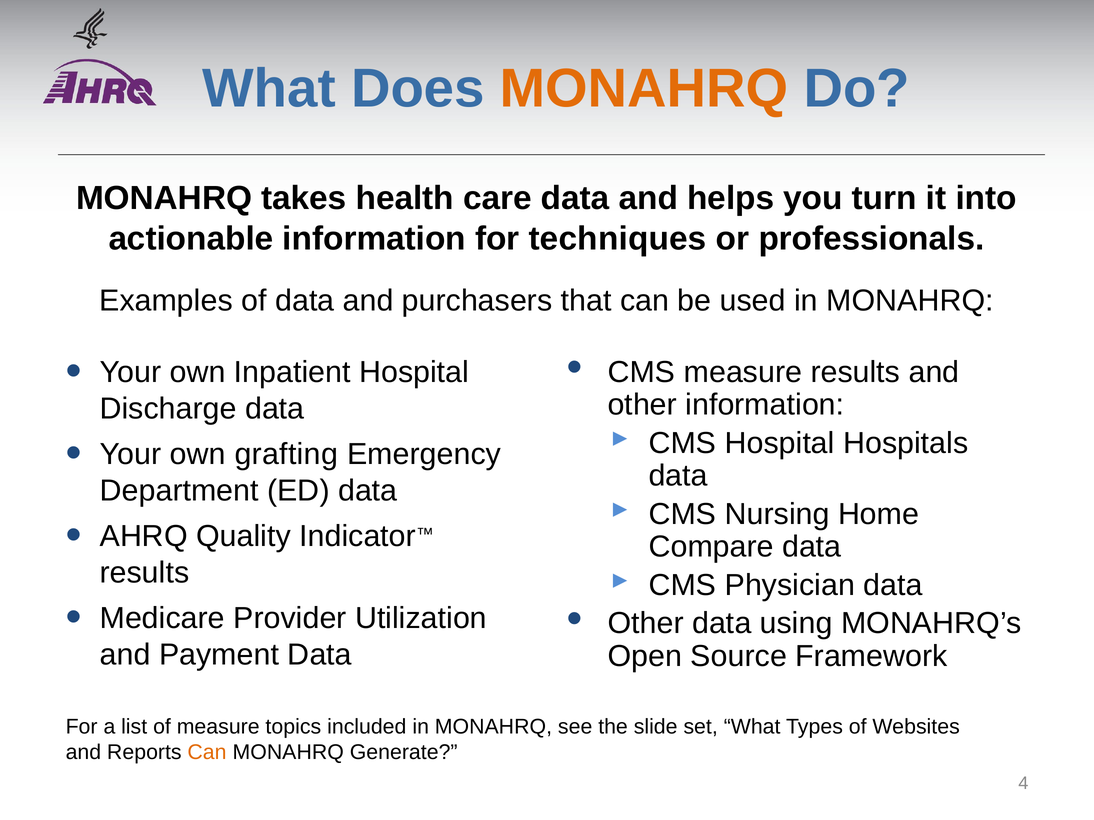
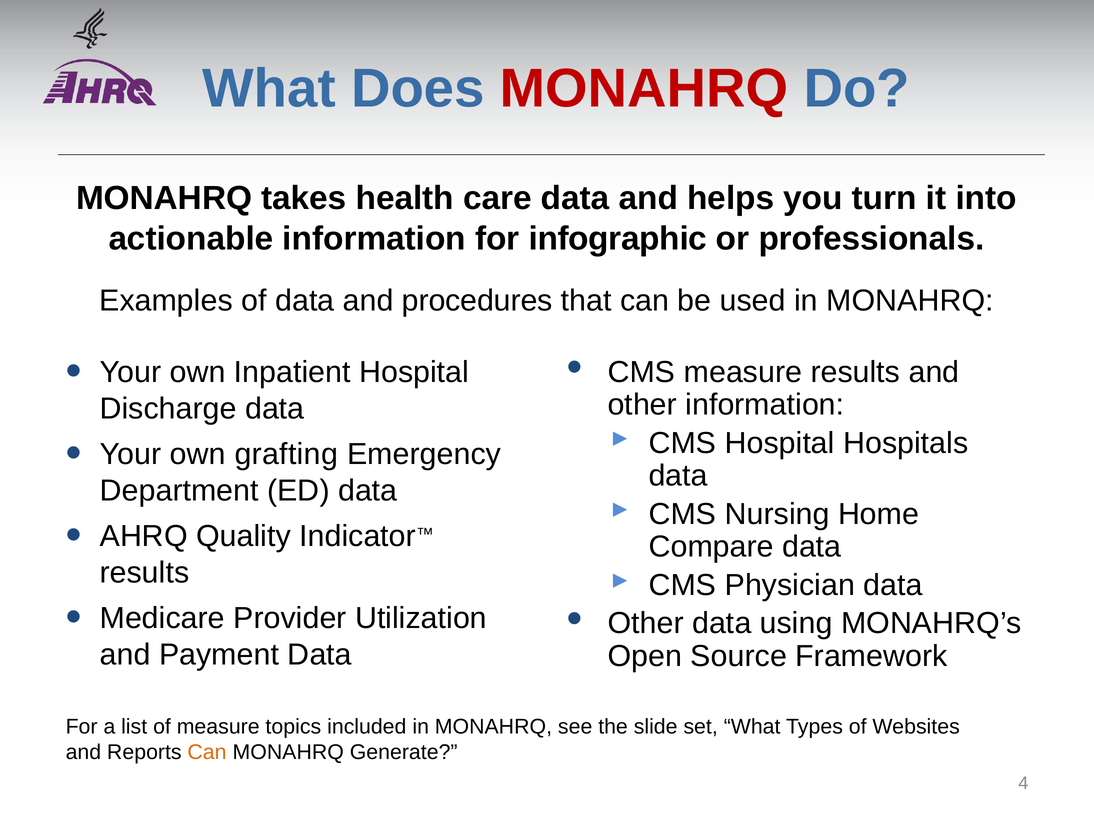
MONAHRQ colour: orange -> red (644, 89)
techniques: techniques -> infographic (618, 239)
purchasers: purchasers -> procedures (477, 301)
